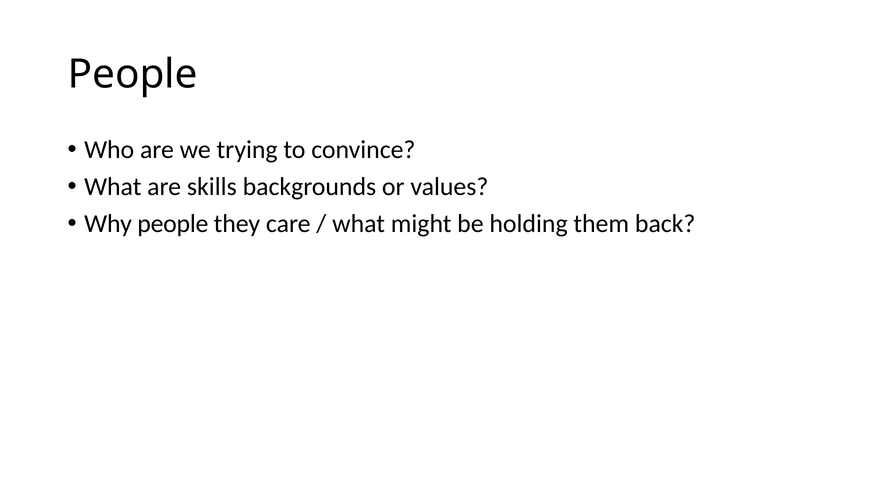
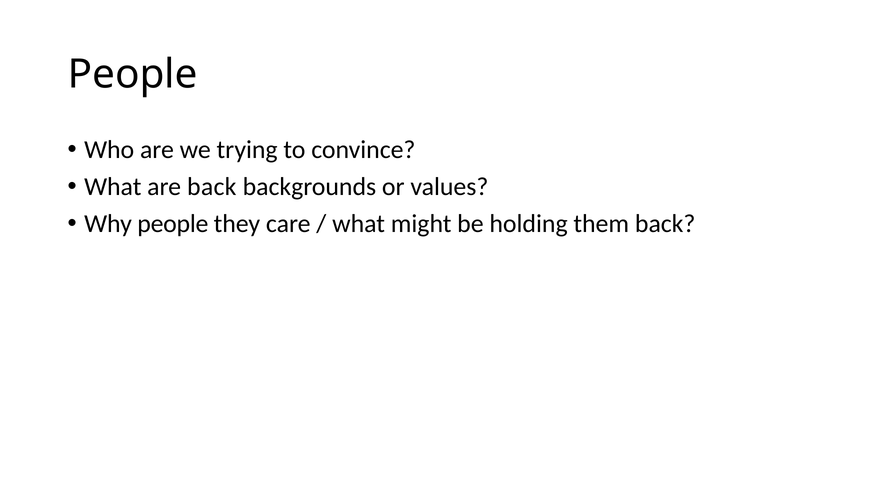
are skills: skills -> back (212, 187)
